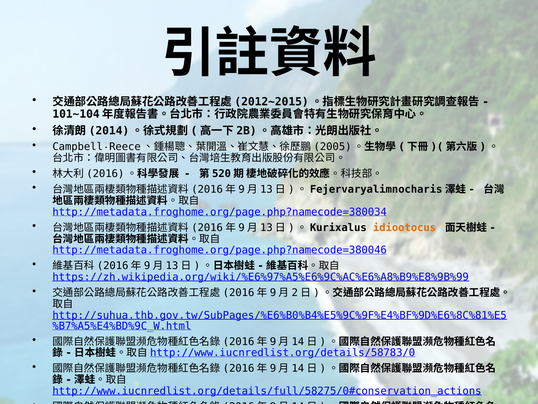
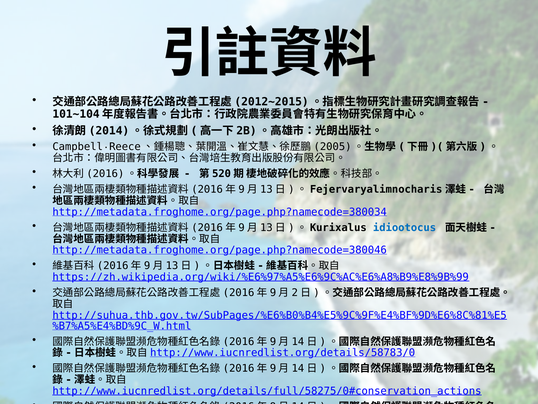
idiootocus colour: orange -> blue (405, 227)
